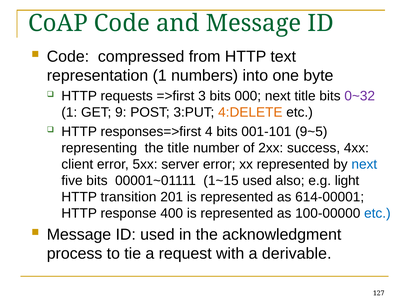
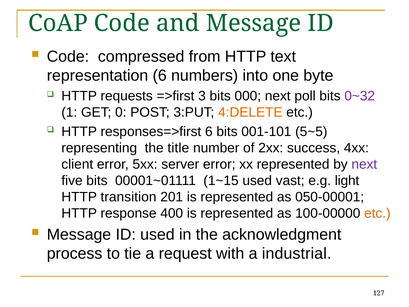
representation 1: 1 -> 6 (160, 76)
next title: title -> poll (305, 96)
9: 9 -> 0 (121, 112)
responses=>first 4: 4 -> 6 (209, 131)
9~5: 9~5 -> 5~5 (311, 131)
next colour: blue -> purple (364, 164)
also: also -> vast (290, 180)
614-00001: 614-00001 -> 050-00001 (330, 197)
etc colour: blue -> orange (377, 213)
derivable: derivable -> industrial (297, 253)
